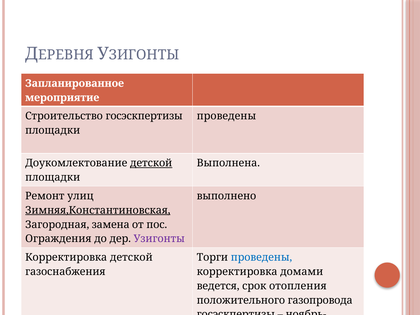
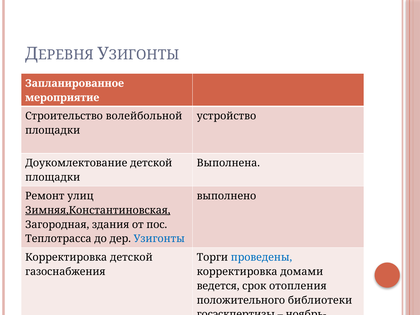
Строительство госэскпертизы: госэскпертизы -> волейбольной (144, 116)
проведены: проведены -> устройство (226, 116)
детской underline: present -> none (151, 163)
замена: замена -> здания (111, 225)
Ограждения: Ограждения -> Теплотрасса (58, 239)
Узигонты colour: purple -> blue (159, 239)
газопровода: газопровода -> библиотеки (320, 300)
